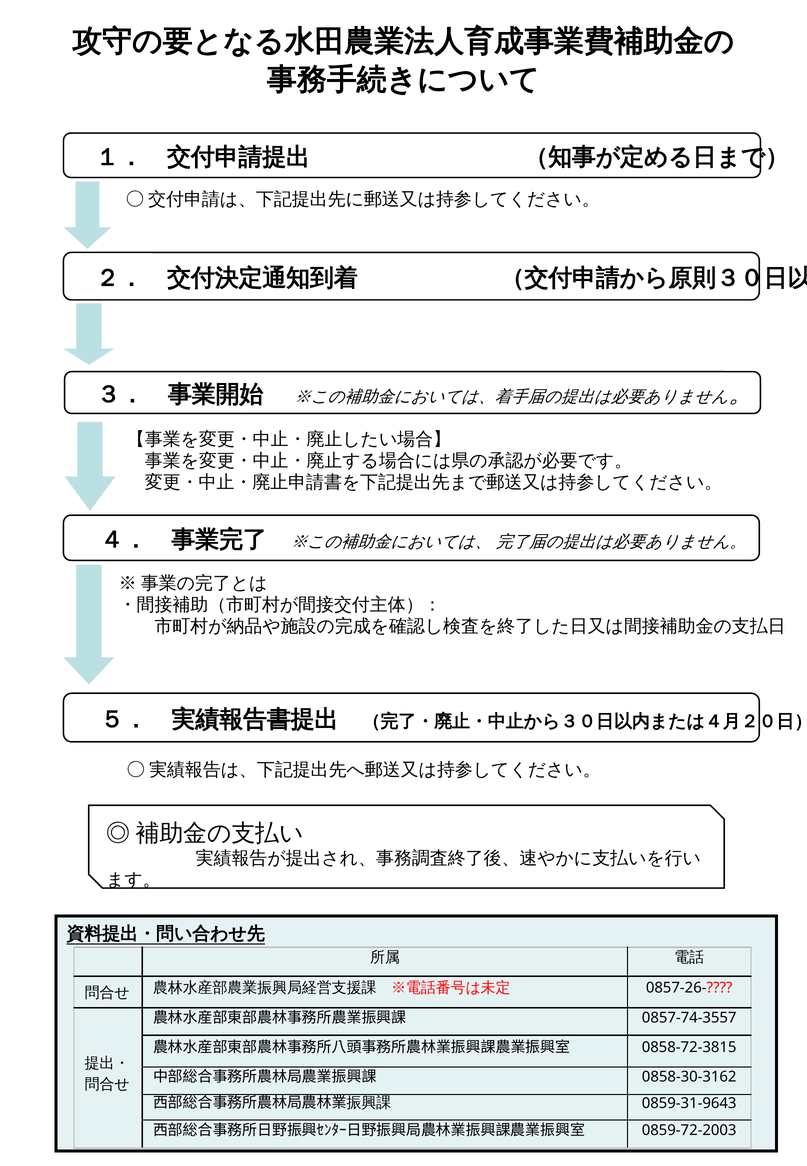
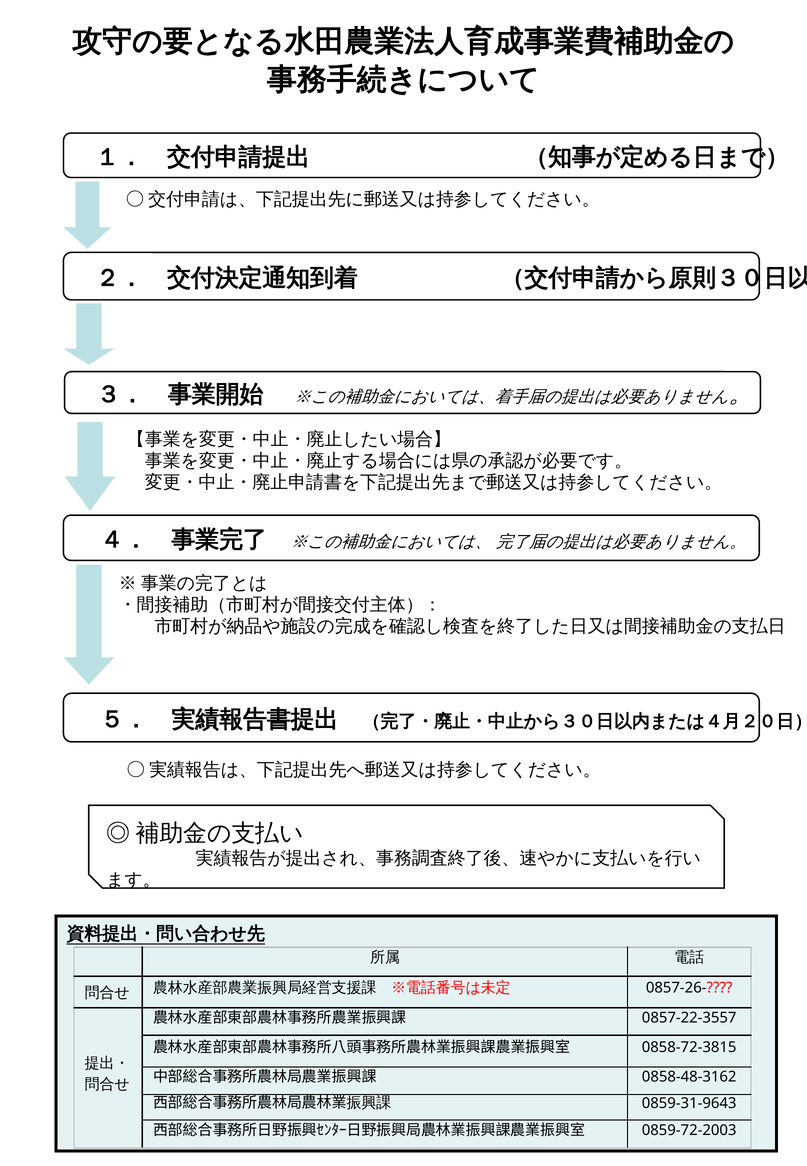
0857-74-3557: 0857-74-3557 -> 0857-22-3557 (689, 1017)
0858-30-3162: 0858-30-3162 -> 0858-48-3162 (689, 1076)
